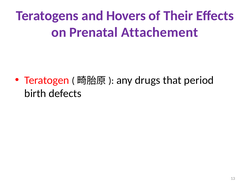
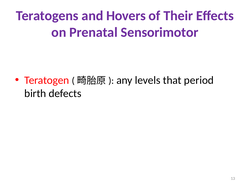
Attachement: Attachement -> Sensorimotor (160, 32)
drugs: drugs -> levels (148, 80)
